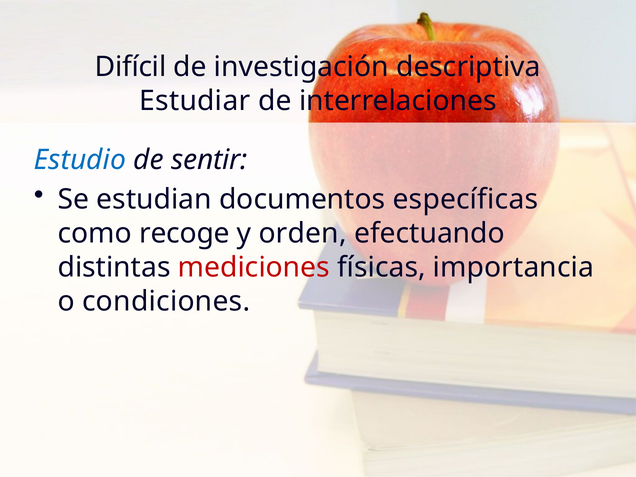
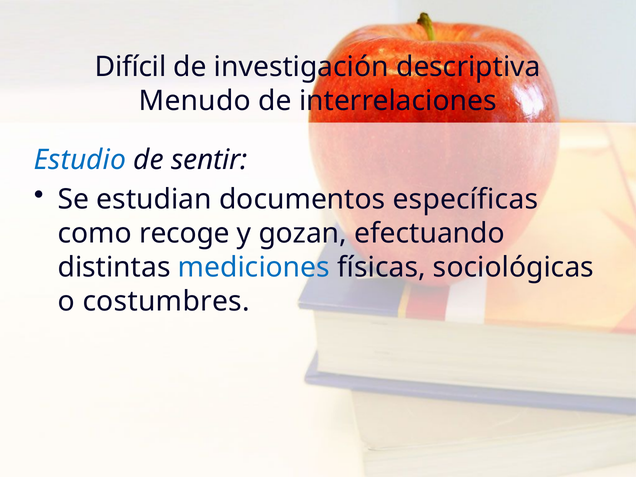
Estudiar: Estudiar -> Menudo (195, 101)
orden: orden -> gozan (303, 233)
mediciones colour: red -> blue (254, 267)
importancia: importancia -> sociológicas (513, 267)
condiciones: condiciones -> costumbres (166, 301)
